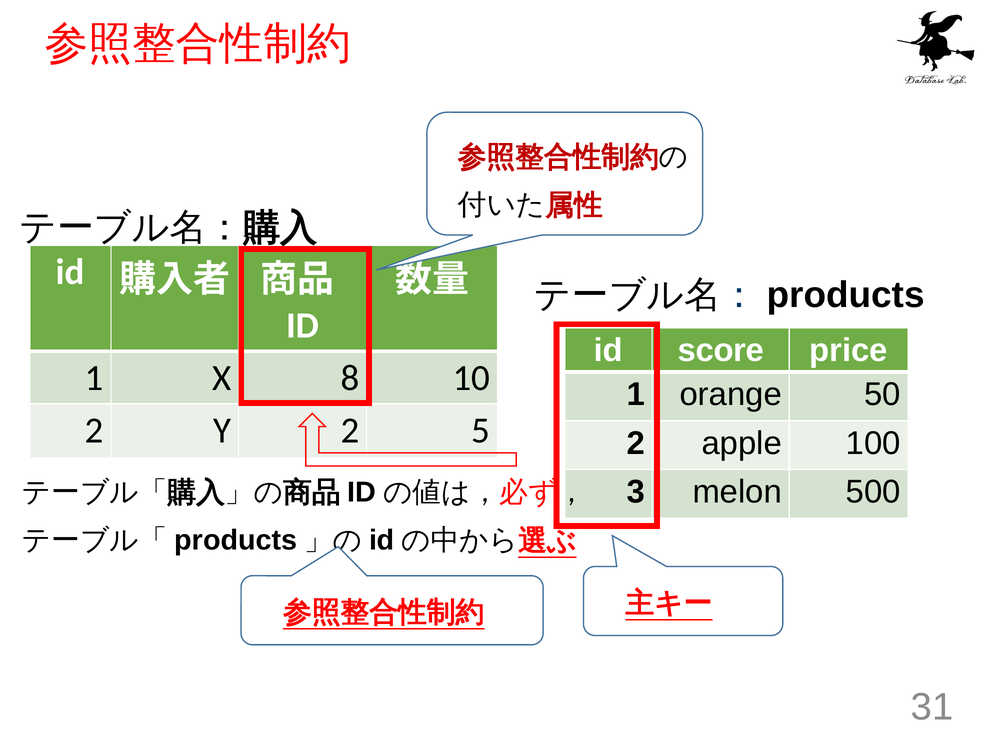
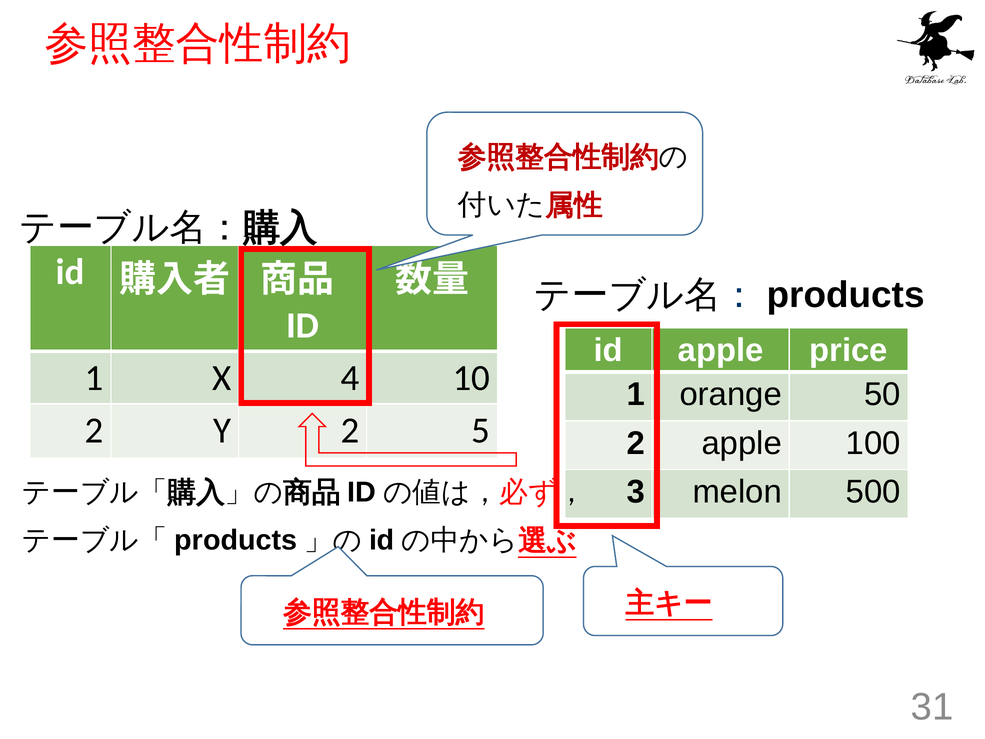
id score: score -> apple (721, 350)
8: 8 -> 4 (350, 378)
